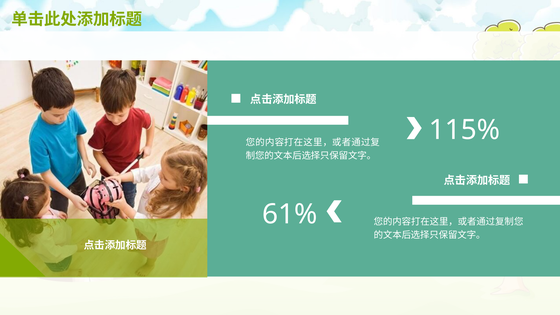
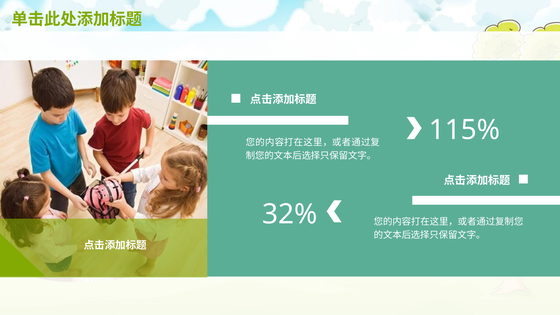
61%: 61% -> 32% (290, 214)
